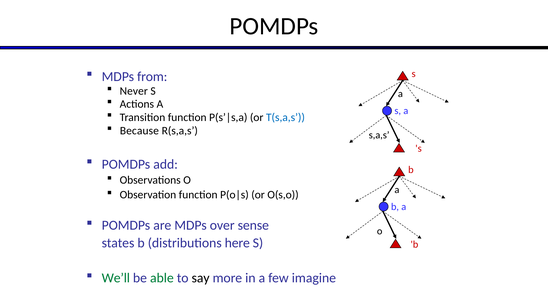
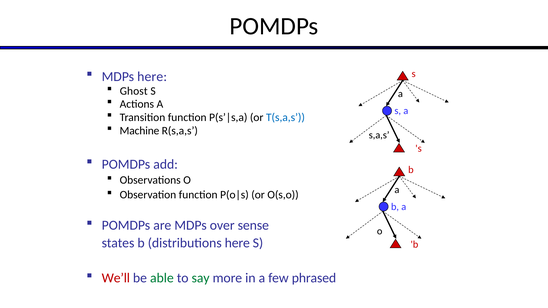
MDPs from: from -> here (152, 77)
Never: Never -> Ghost (134, 91)
Because: Because -> Machine (139, 131)
We’ll colour: green -> red (116, 278)
say colour: black -> green (201, 278)
imagine: imagine -> phrased (314, 278)
